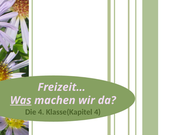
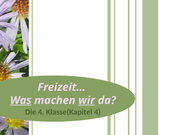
wir underline: none -> present (87, 100)
